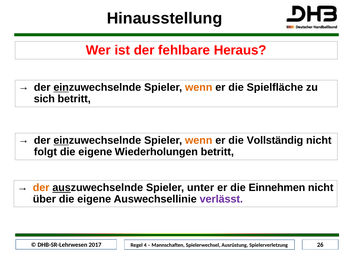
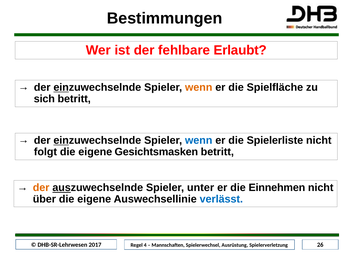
Hinausstellung: Hinausstellung -> Bestimmungen (165, 18)
Heraus: Heraus -> Erlaubt (240, 50)
wenn colour: orange -> blue (199, 140)
Vollständig: Vollständig -> Spielerliste (275, 140)
Wiederholungen: Wiederholungen -> Gesichtsmasken (156, 152)
verlässt colour: purple -> blue (221, 199)
